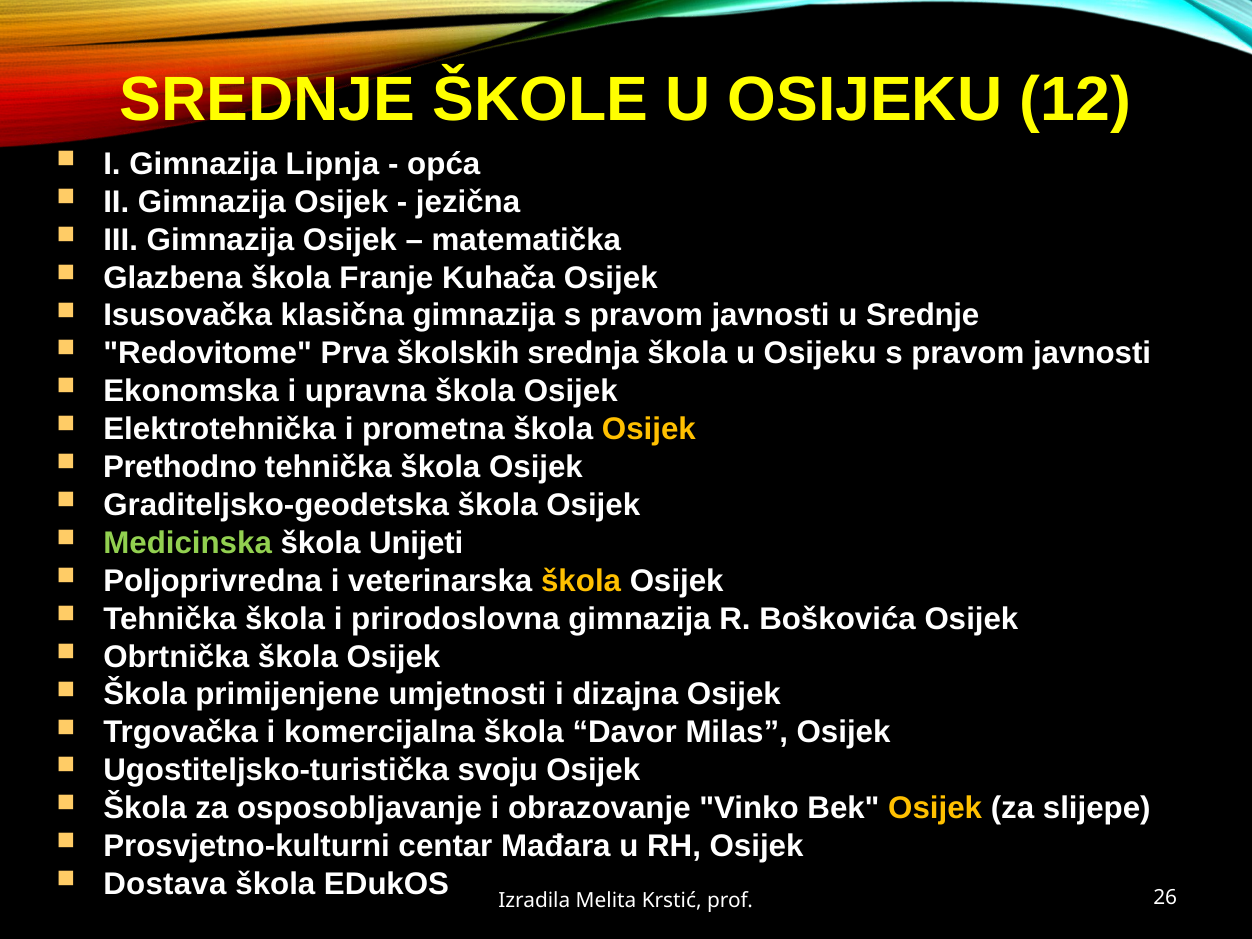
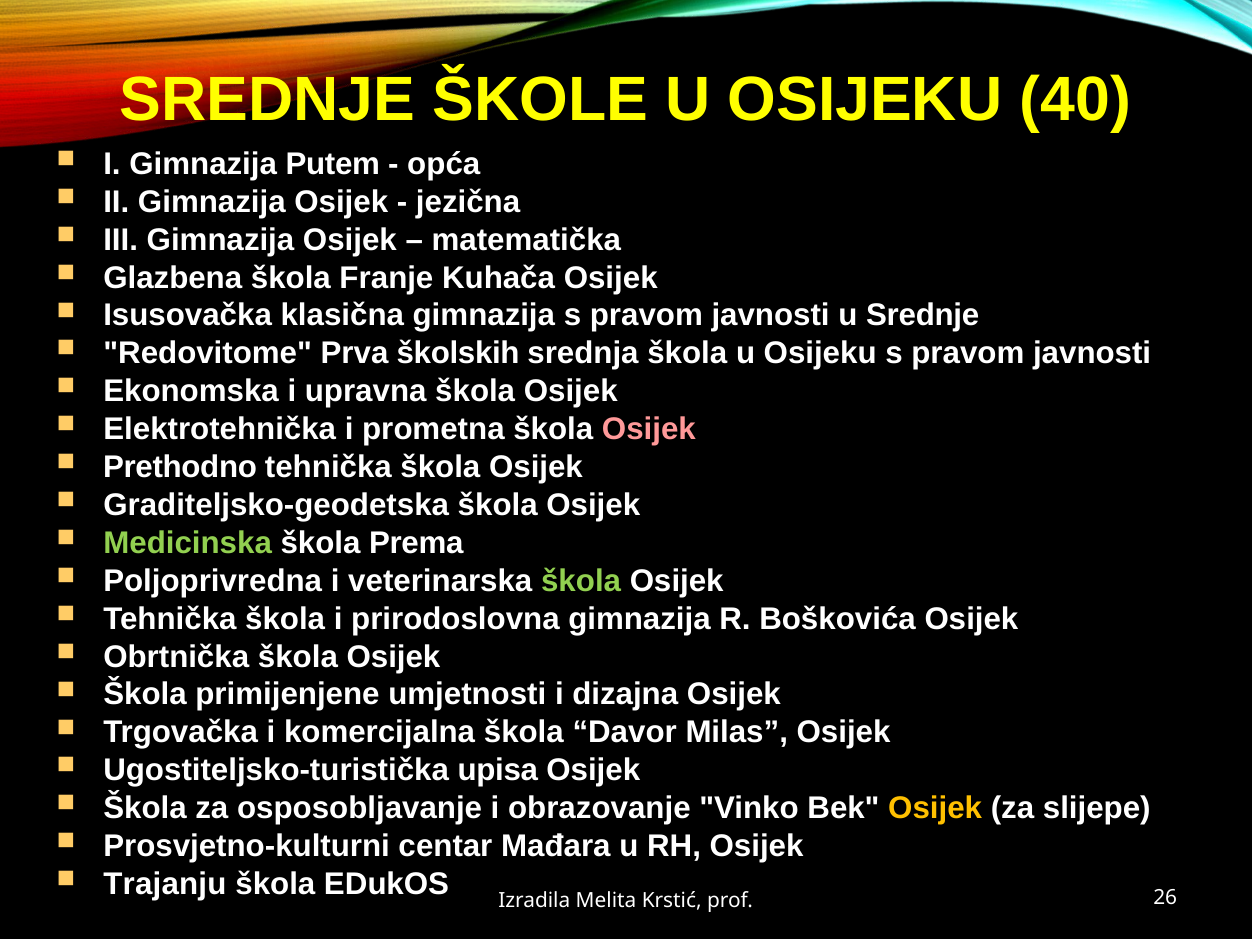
12: 12 -> 40 (1075, 100)
Lipnja: Lipnja -> Putem (333, 164)
Osijek colour: yellow -> pink (649, 429)
Unijeti: Unijeti -> Prema (416, 543)
škola colour: yellow -> light green (581, 581)
svoju: svoju -> upisa (498, 770)
Dostava: Dostava -> Trajanju (165, 884)
